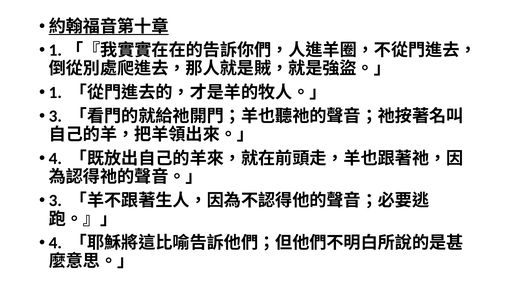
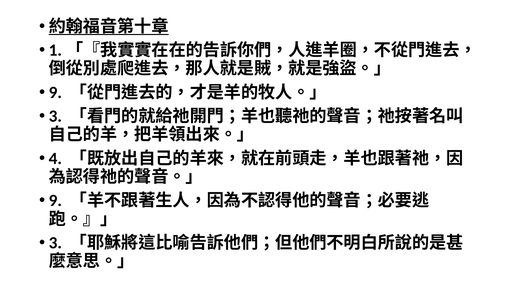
1: 1 -> 9 (55, 93)
3: 3 -> 9 (55, 201)
4: 4 -> 3 (55, 243)
